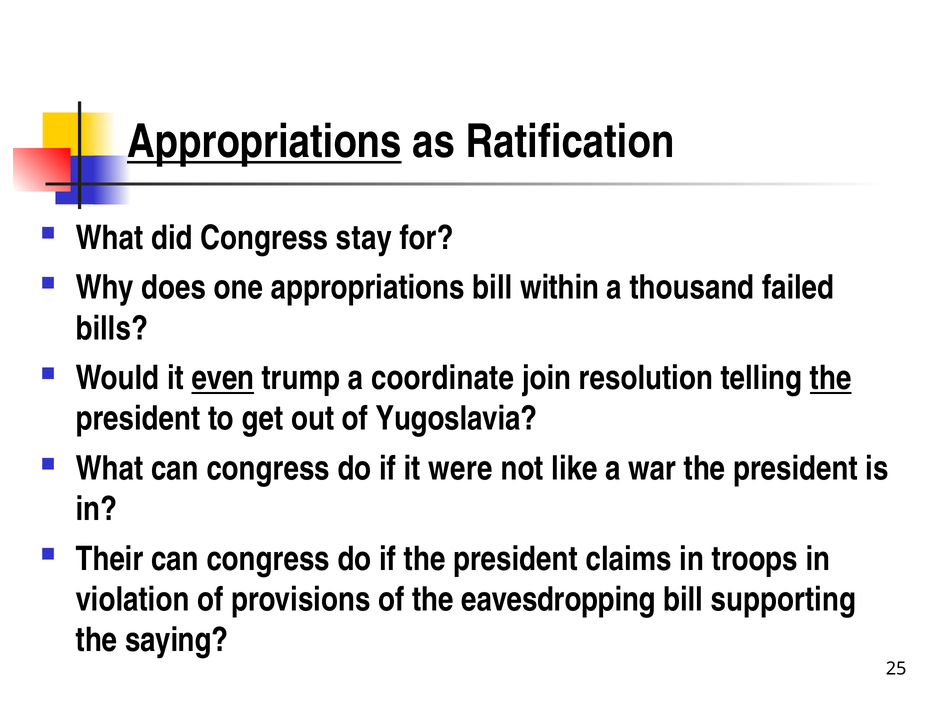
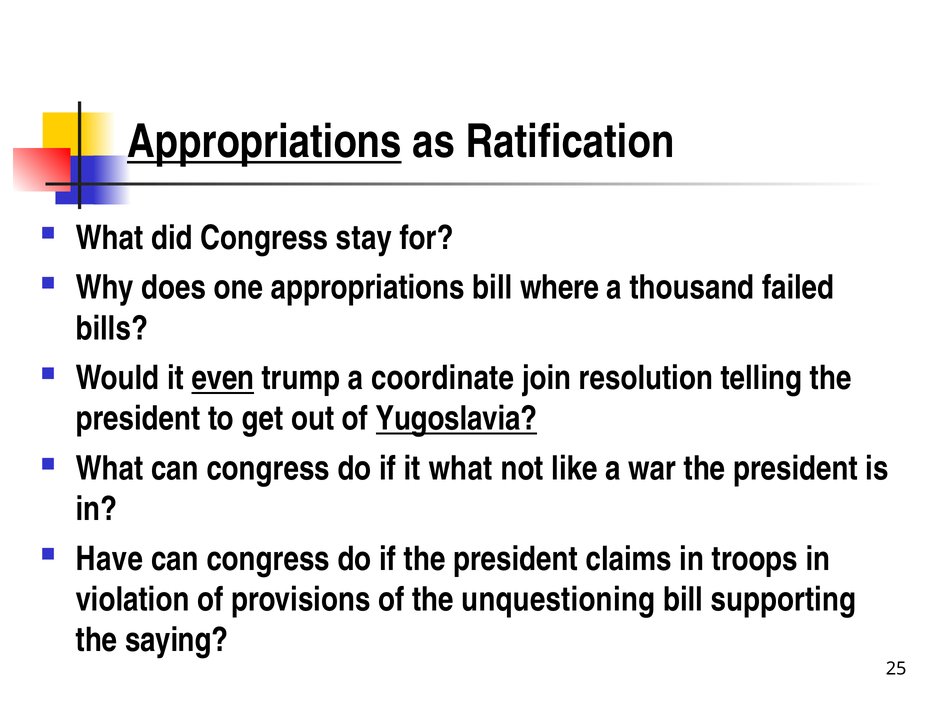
within: within -> where (560, 288)
the underline: present -> none (831, 378)
Yugoslavia underline: none -> present (457, 419)
it were: were -> what (461, 469)
Their: Their -> Have (109, 559)
eavesdropping: eavesdropping -> unquestioning (558, 600)
